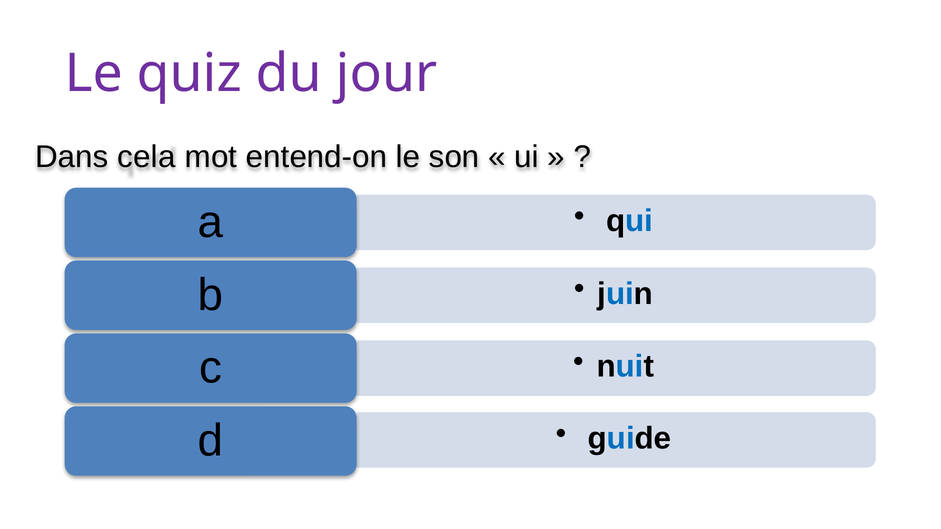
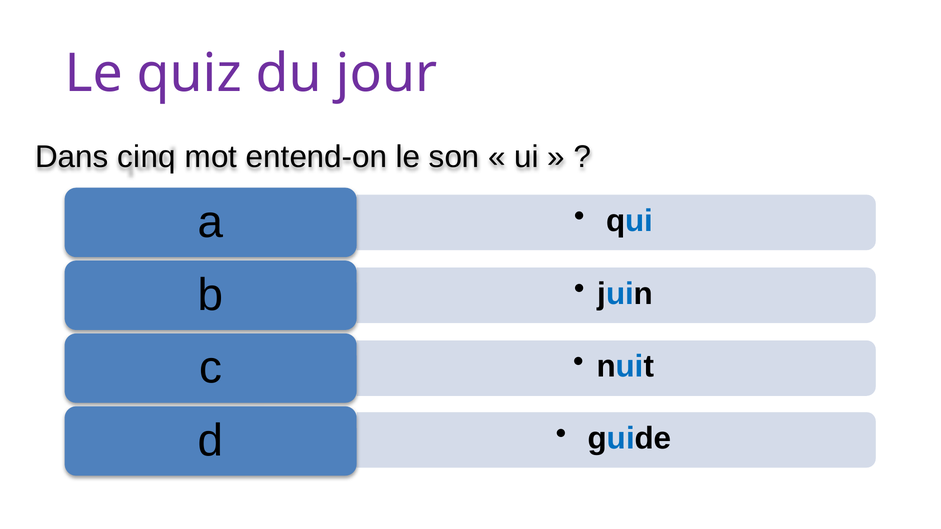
cela: cela -> cinq (146, 157)
